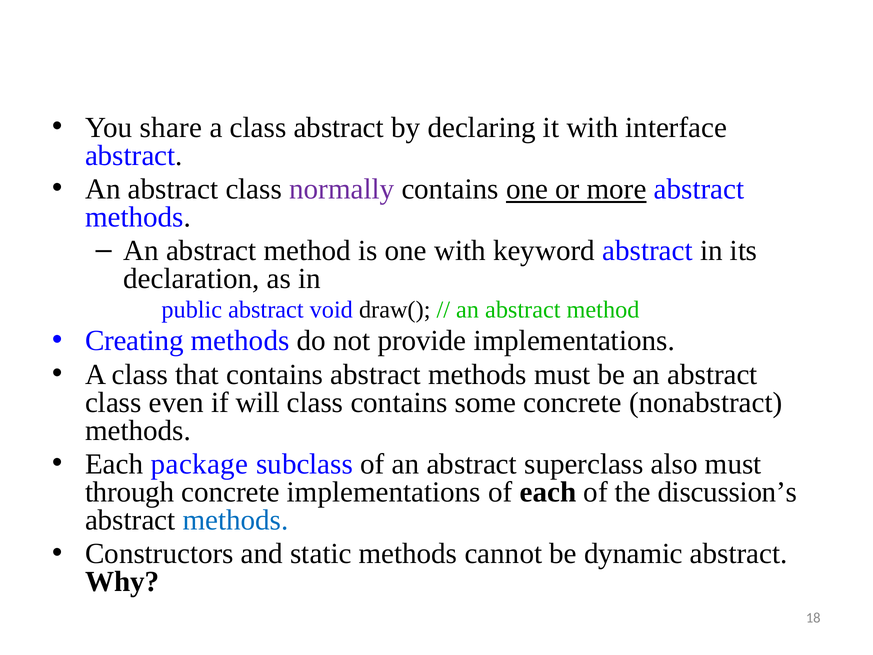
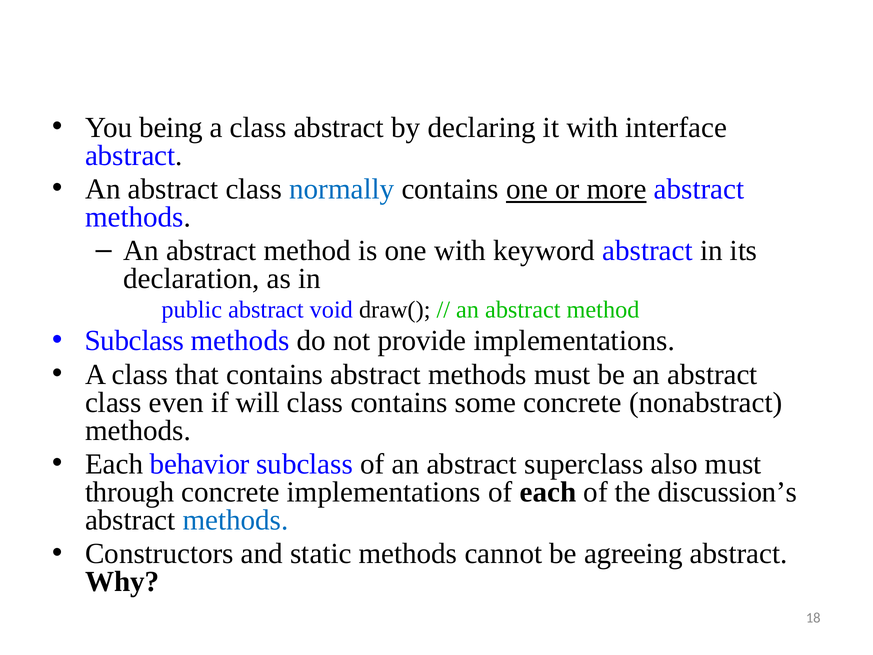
share: share -> being (171, 127)
normally colour: purple -> blue (342, 189)
Creating: Creating -> Subclass (134, 341)
package: package -> behavior (200, 464)
dynamic: dynamic -> agreeing (633, 554)
